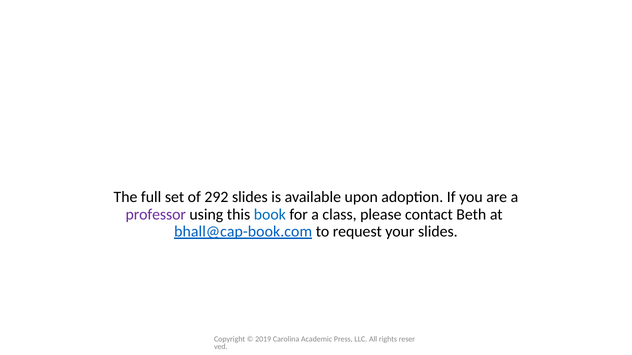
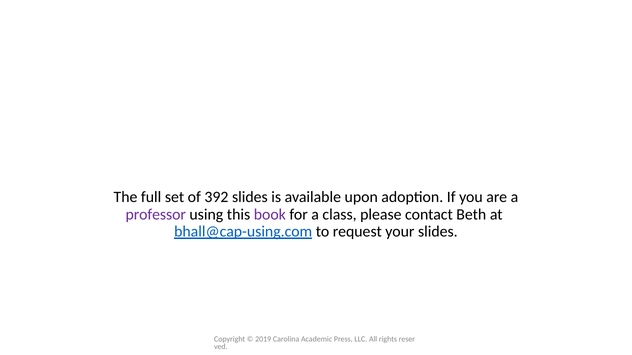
292: 292 -> 392 (216, 198)
book colour: blue -> purple (270, 215)
bhall@cap-book.com: bhall@cap-book.com -> bhall@cap-using.com (243, 232)
